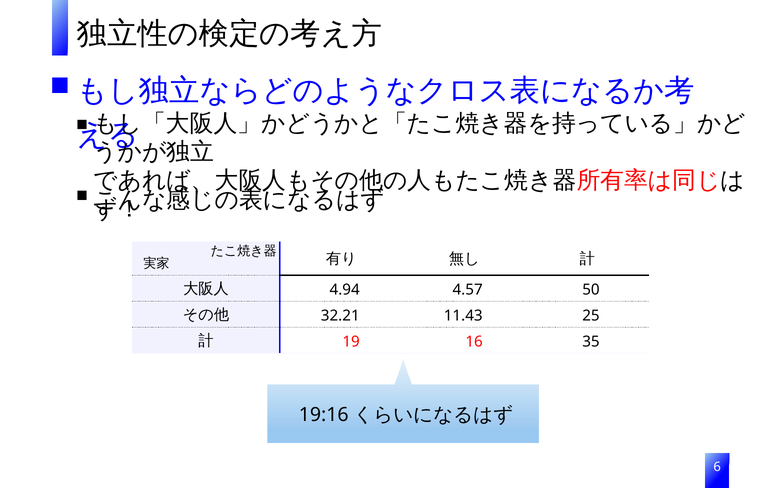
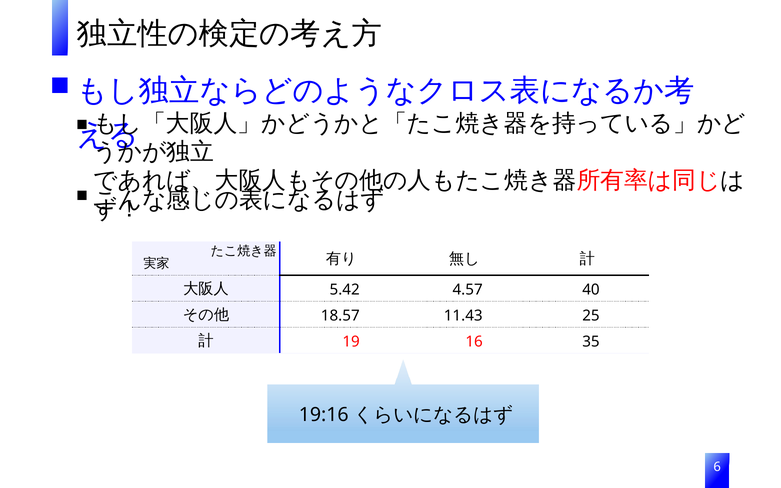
4.94: 4.94 -> 5.42 (345, 290)
50: 50 -> 40 (591, 290)
32.21: 32.21 -> 18.57 (340, 316)
